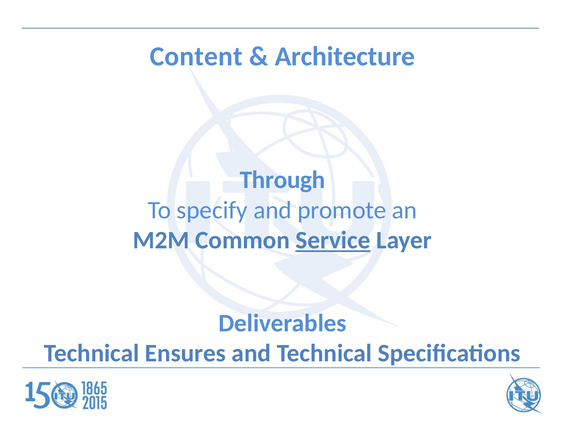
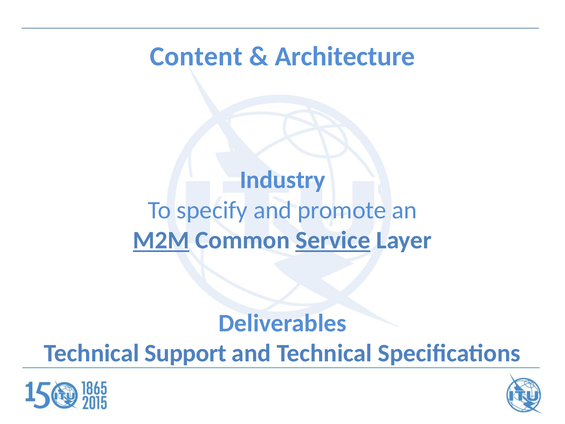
Through: Through -> Industry (282, 180)
M2M underline: none -> present (161, 240)
Ensures: Ensures -> Support (186, 353)
